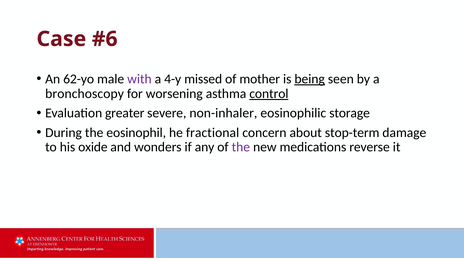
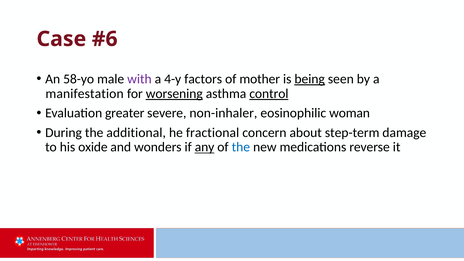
62-yo: 62-yo -> 58-yo (79, 79)
missed: missed -> factors (203, 79)
bronchoscopy: bronchoscopy -> manifestation (85, 94)
worsening underline: none -> present (174, 94)
storage: storage -> woman (350, 113)
eosinophil: eosinophil -> additional (136, 133)
stop-term: stop-term -> step-term (352, 133)
any underline: none -> present (205, 147)
the colour: purple -> blue (241, 147)
